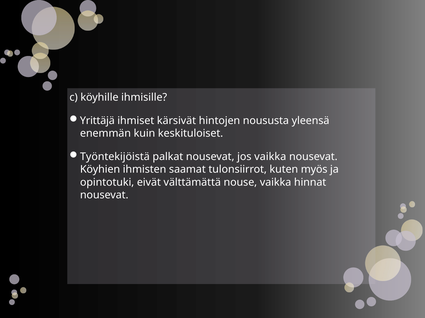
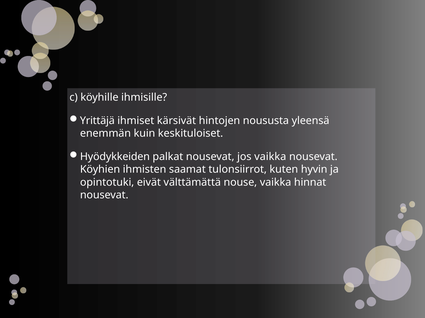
Työntekijöistä: Työntekijöistä -> Hyödykkeiden (115, 157)
myös: myös -> hyvin (314, 170)
